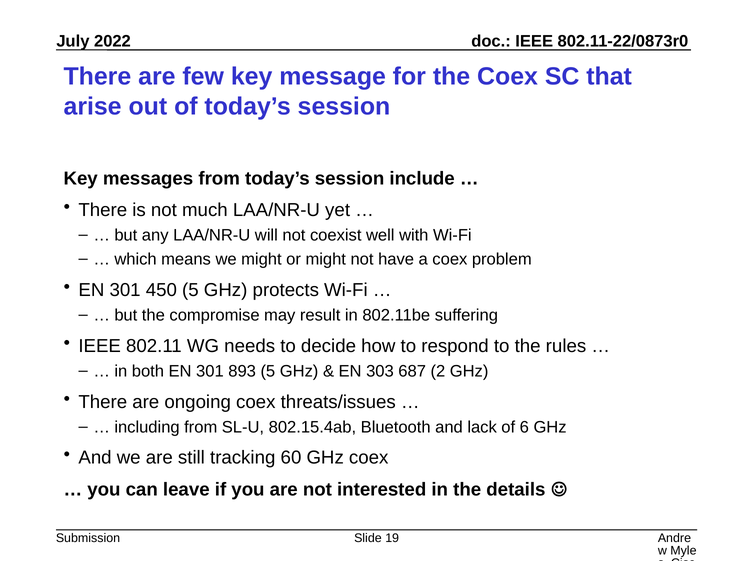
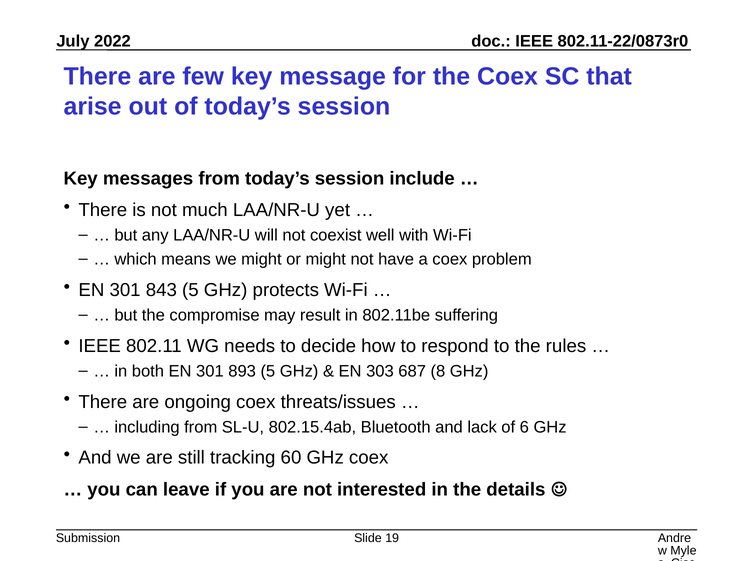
450: 450 -> 843 (161, 290)
2: 2 -> 8 (438, 371)
